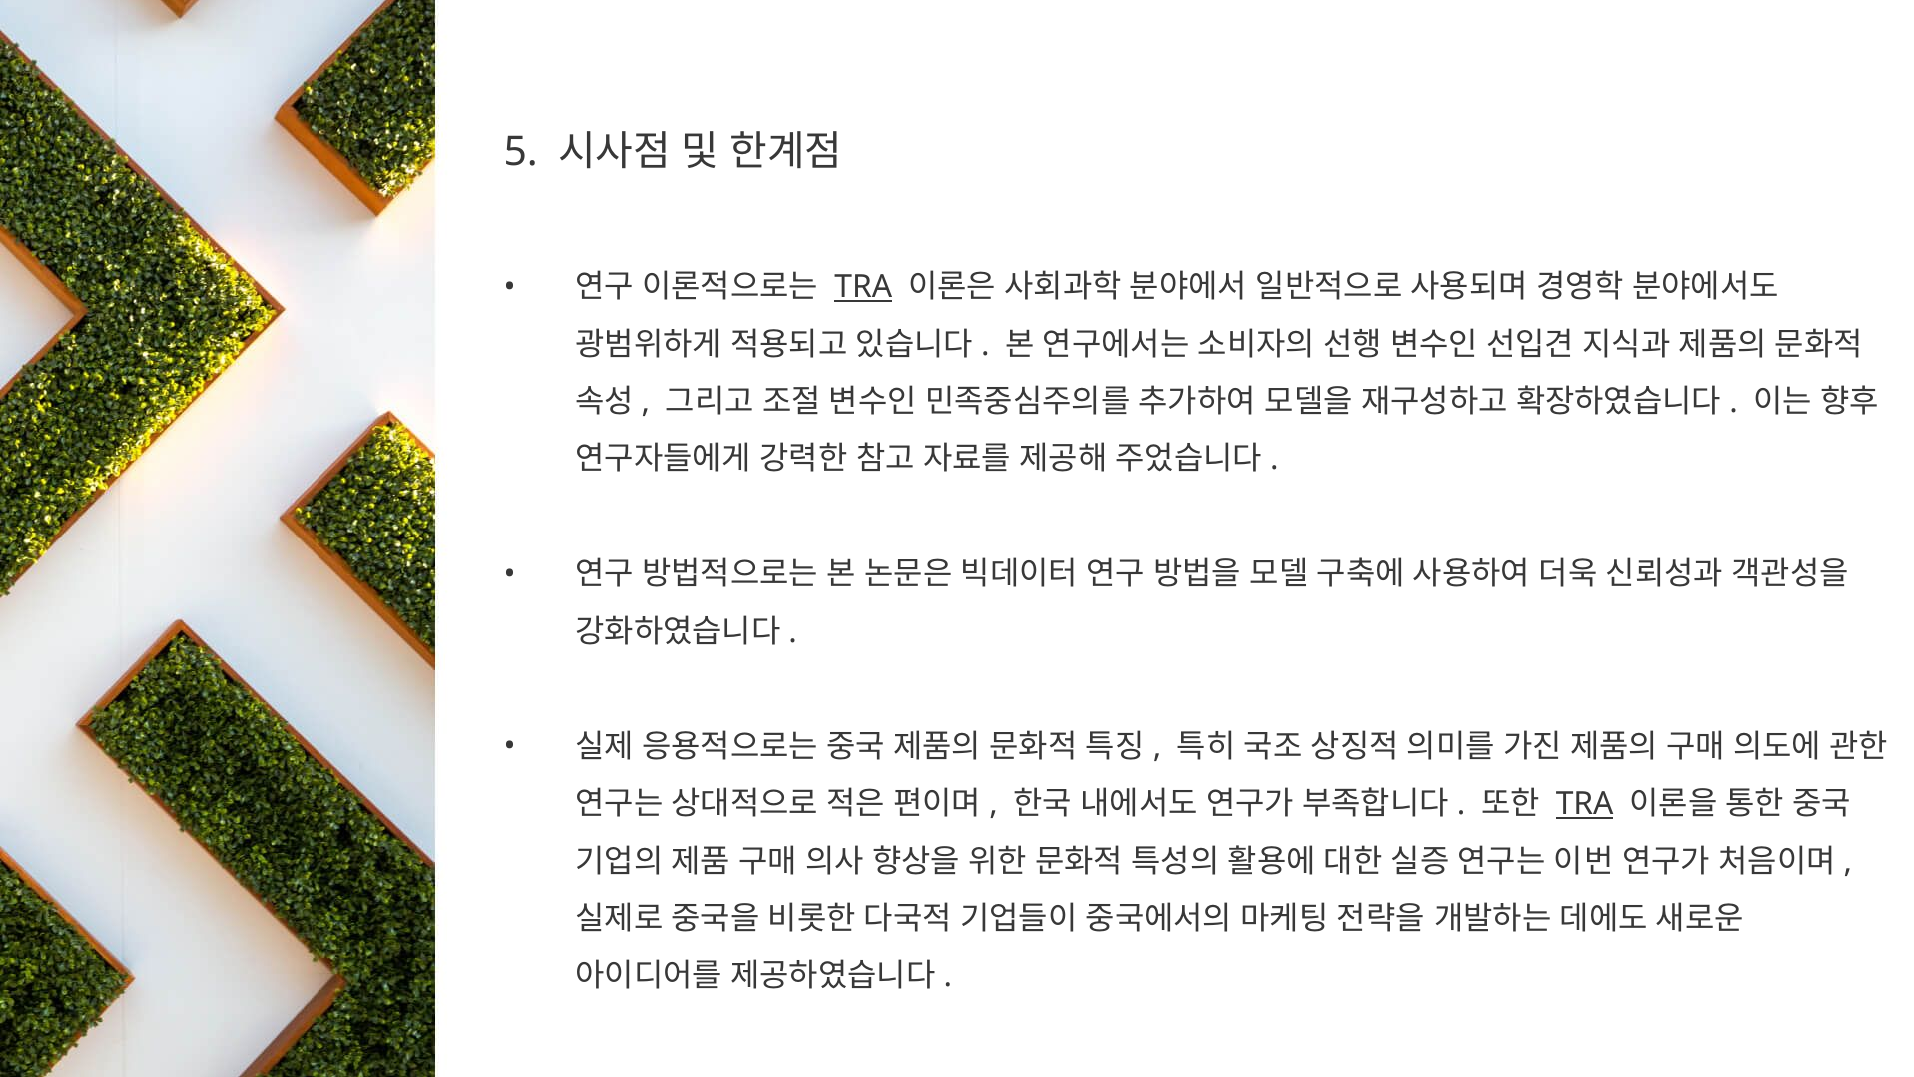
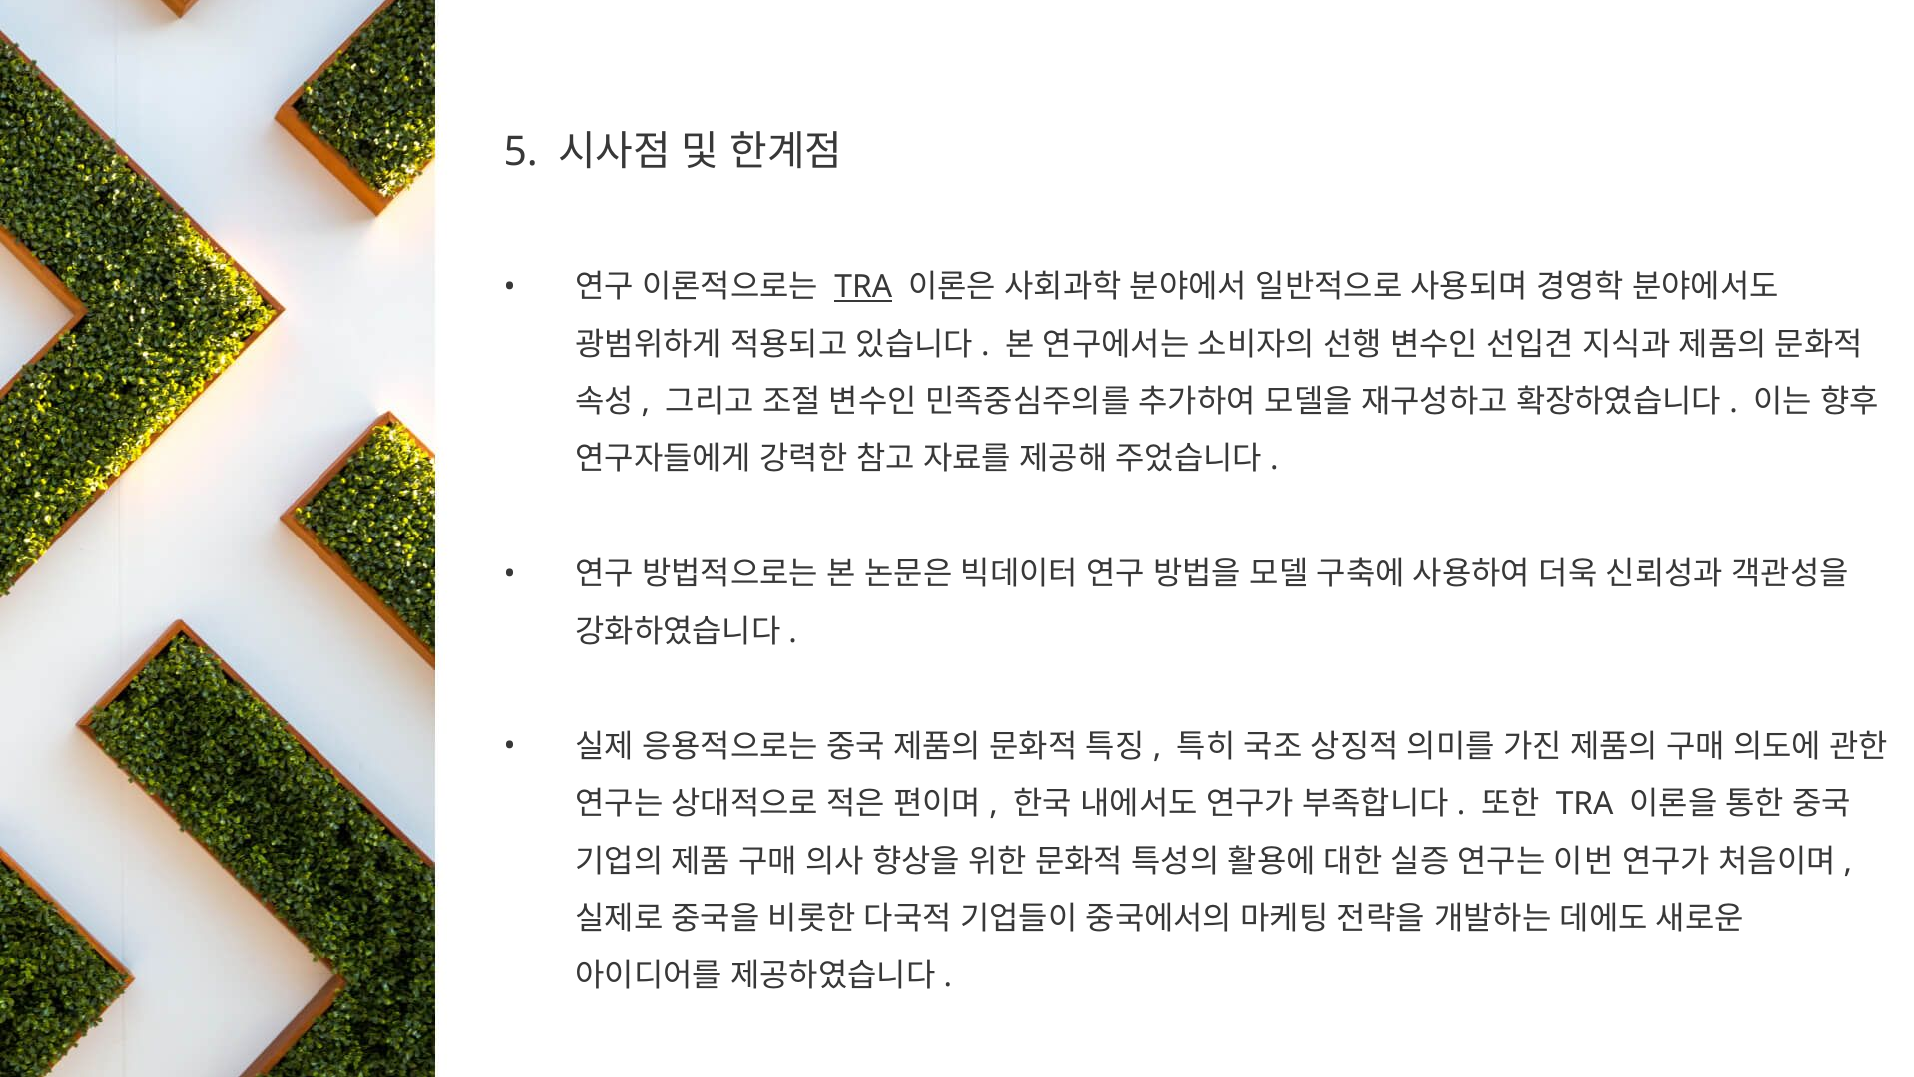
TRA underline: present -> none (1585, 804)
